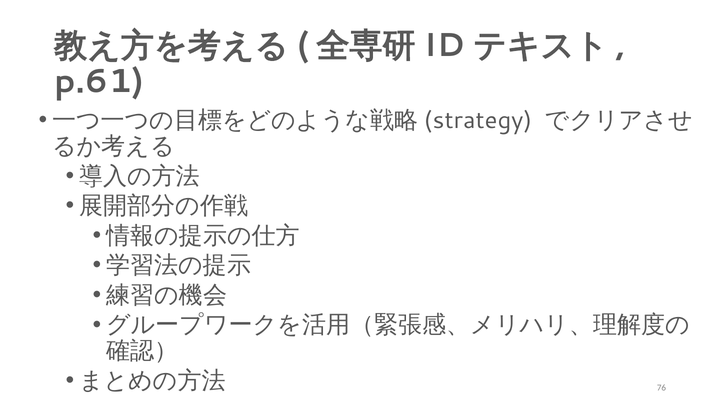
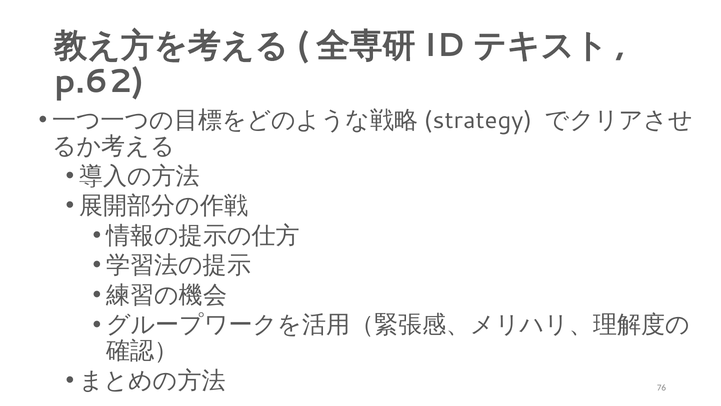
p.61: p.61 -> p.62 (99, 81)
